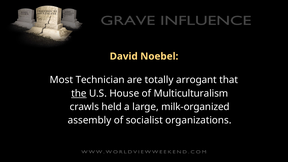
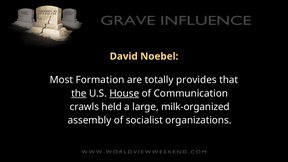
Technician: Technician -> Formation (100, 80)
arrogant: arrogant -> provides (196, 80)
House underline: none -> present (124, 93)
Multiculturalism: Multiculturalism -> Communication (191, 93)
